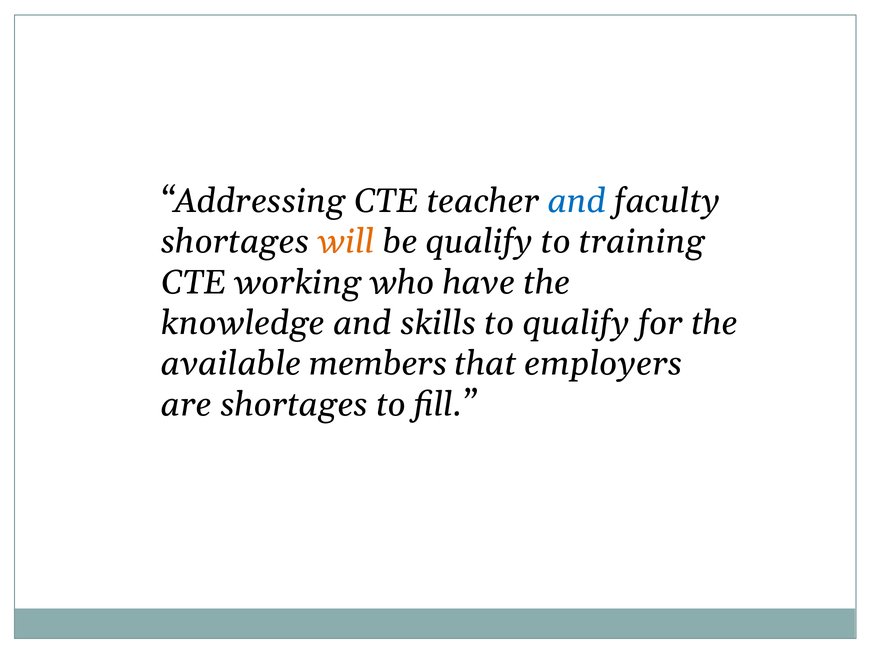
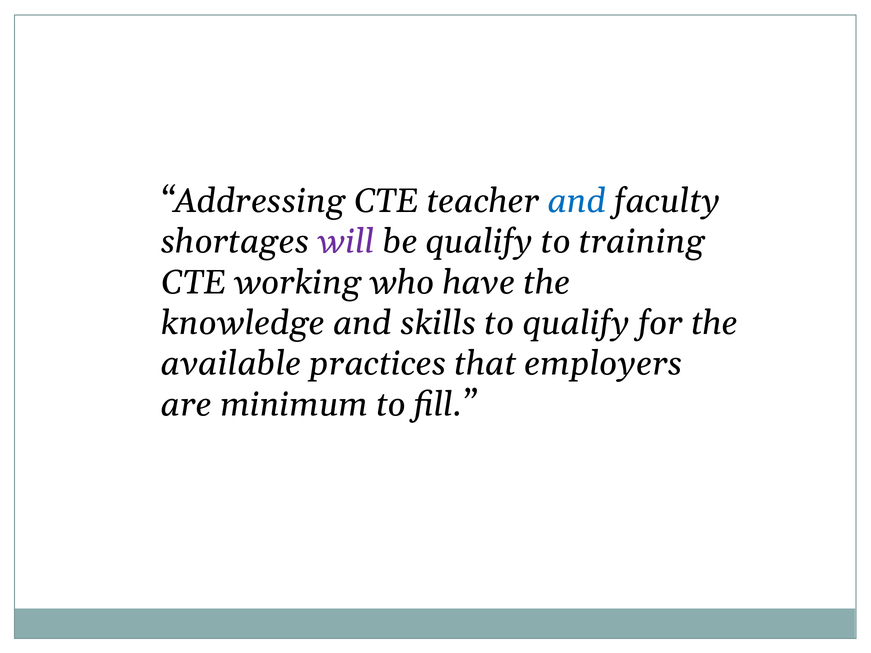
will colour: orange -> purple (346, 242)
members: members -> practices (378, 364)
are shortages: shortages -> minimum (294, 404)
